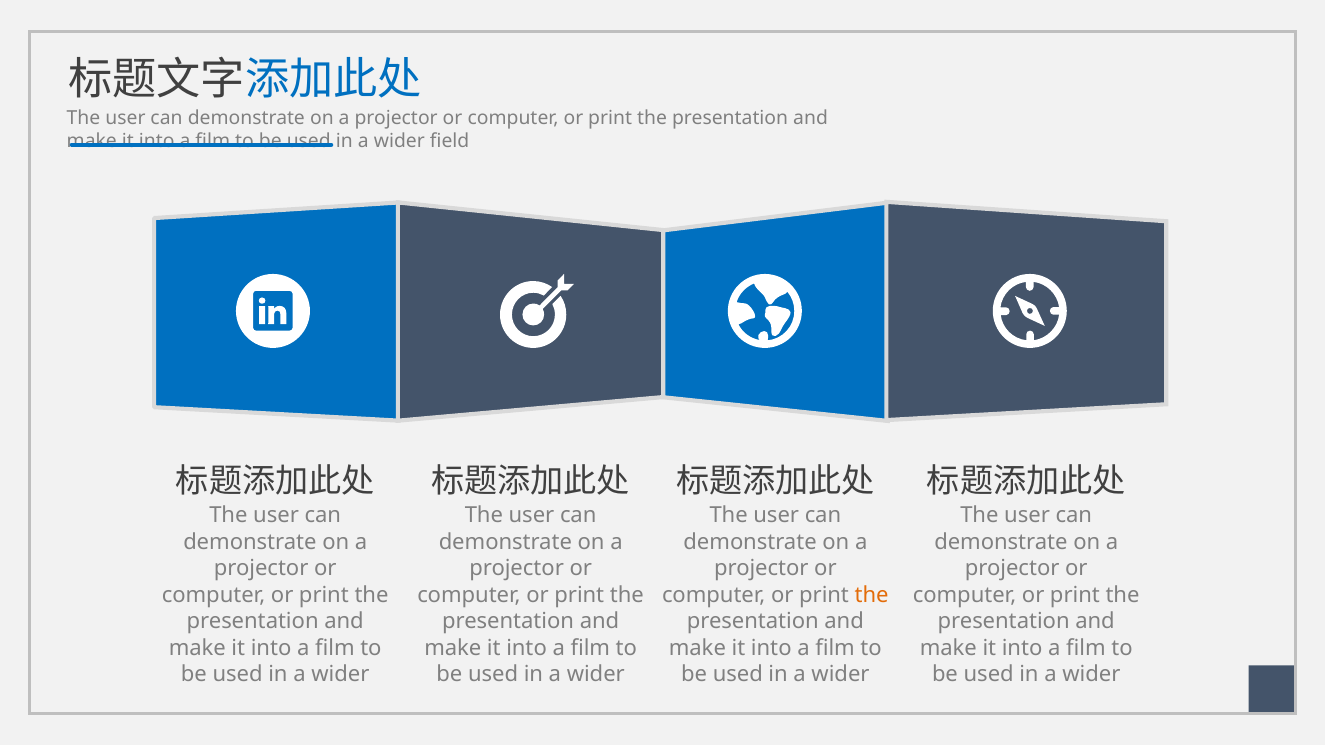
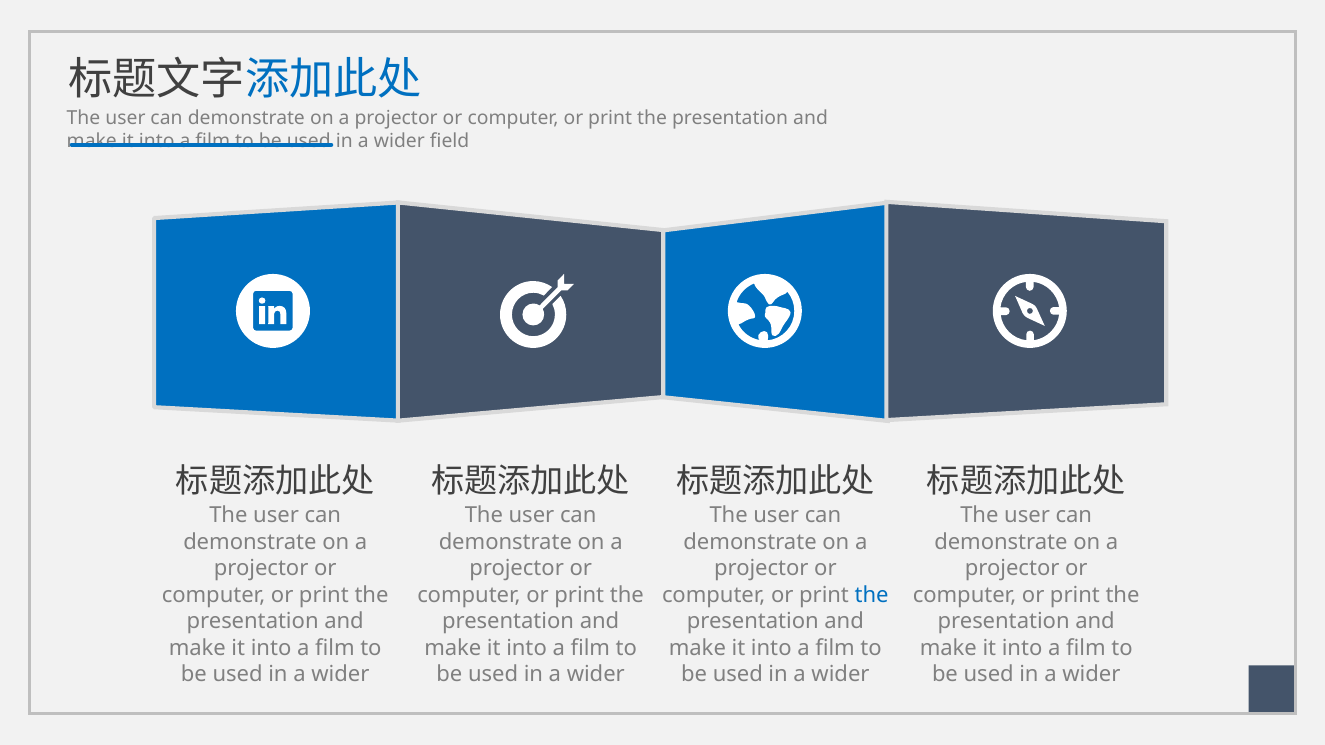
the colour: orange -> blue (872, 595)
